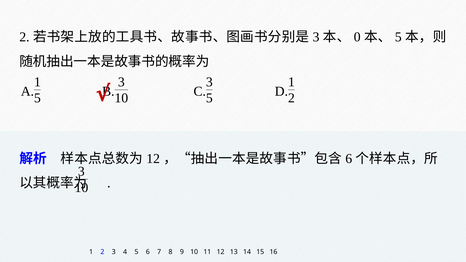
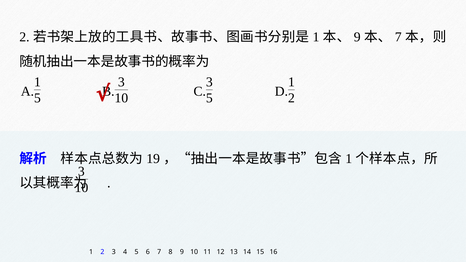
3: 3 -> 1 (316, 37)
0: 0 -> 9 (357, 37)
5: 5 -> 7 (398, 37)
12: 12 -> 19 (153, 159)
6: 6 -> 1 (349, 159)
